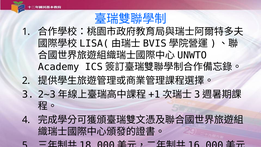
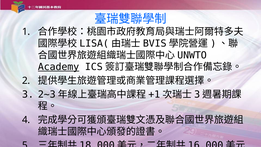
Academy underline: none -> present (59, 67)
